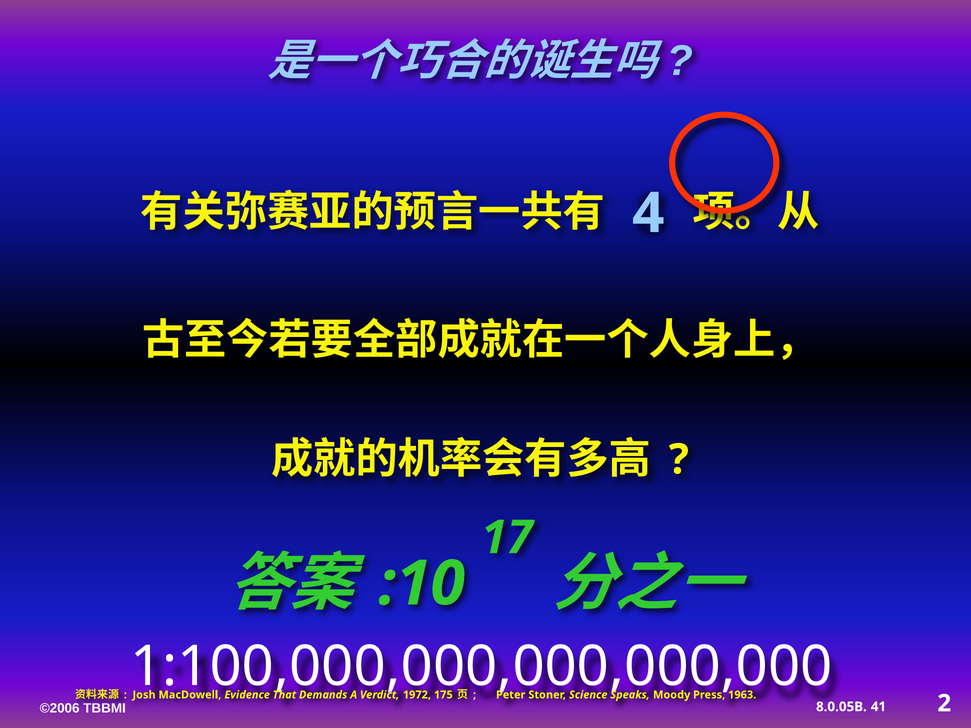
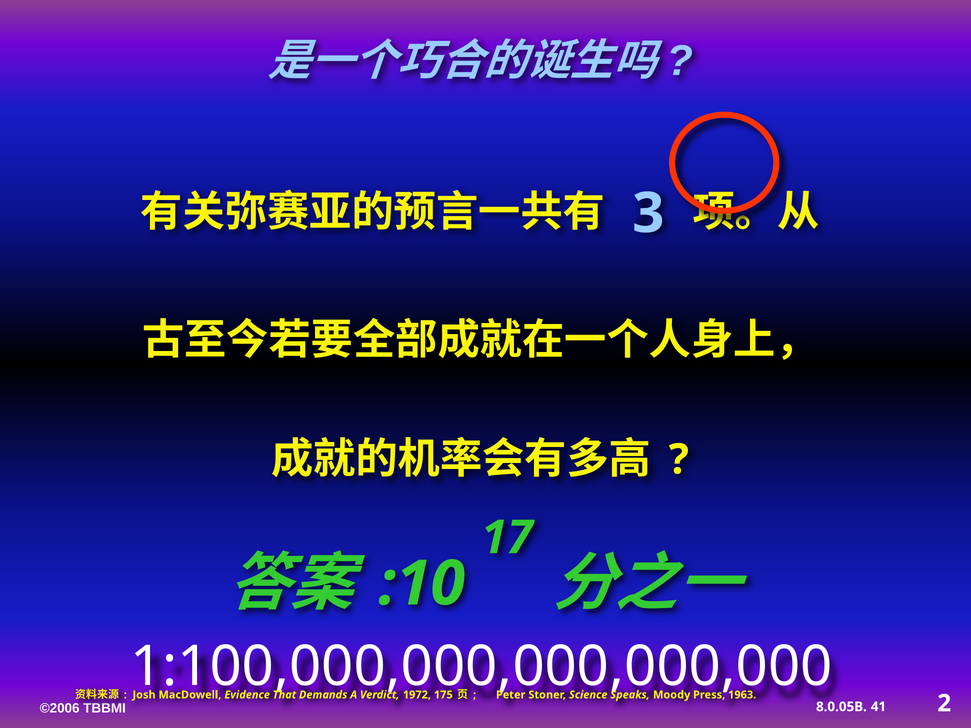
4: 4 -> 3 (648, 214)
